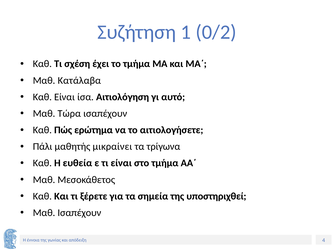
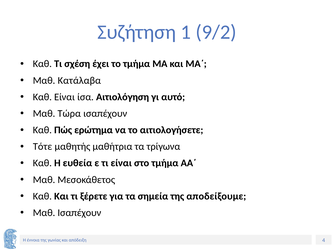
0/2: 0/2 -> 9/2 (216, 32)
Πάλι: Πάλι -> Τότε (43, 147)
μικραίνει: μικραίνει -> μαθήτρια (112, 147)
υποστηριχθεί: υποστηριχθεί -> αποδείξουμε (216, 197)
